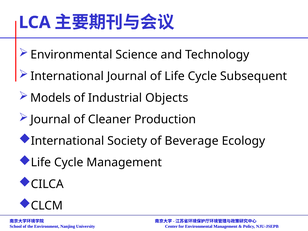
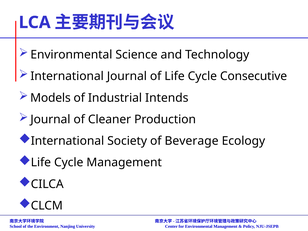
Subsequent: Subsequent -> Consecutive (254, 76)
Objects: Objects -> Intends (167, 98)
